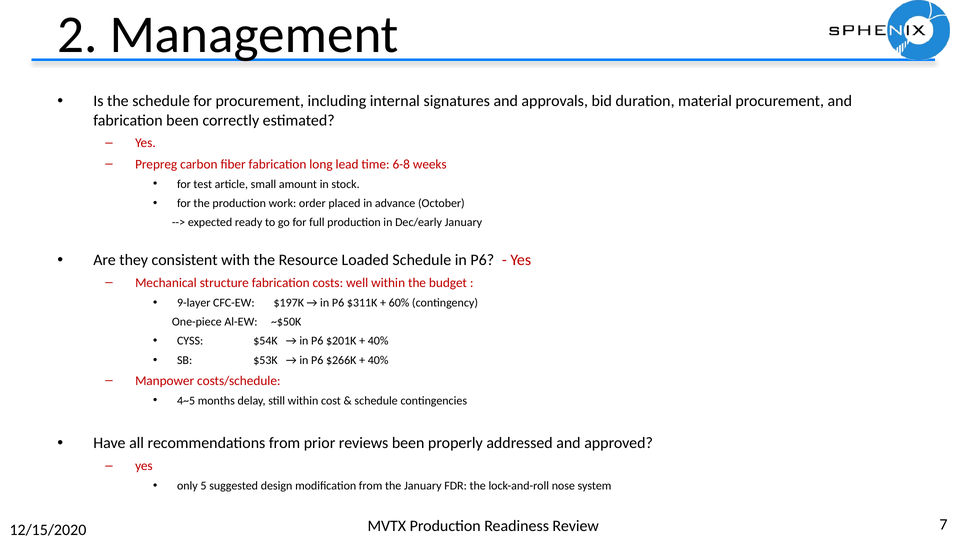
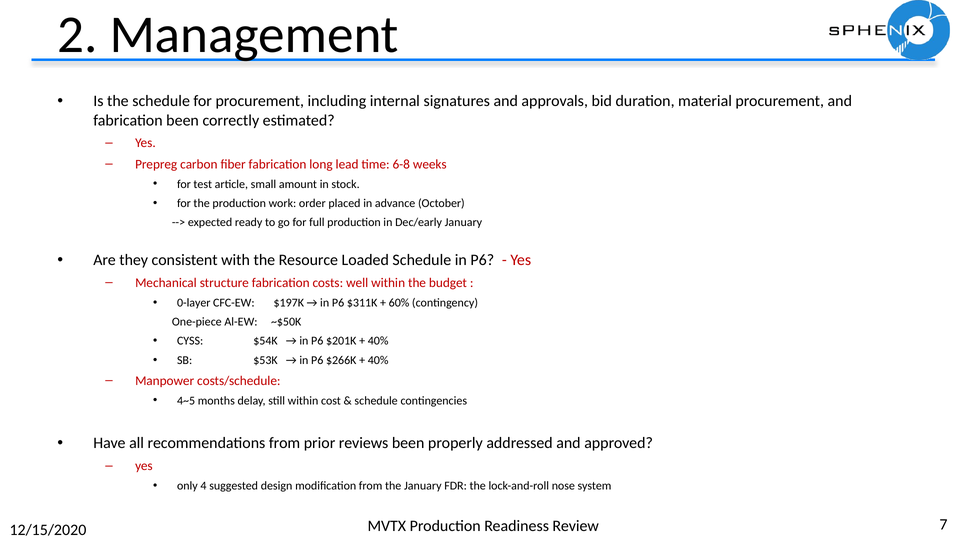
9-layer: 9-layer -> 0-layer (194, 303)
5: 5 -> 4 (204, 486)
